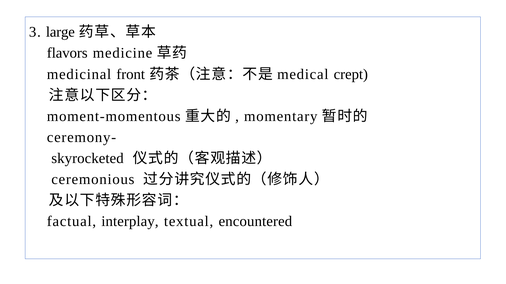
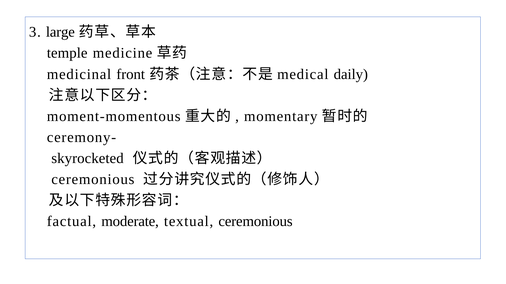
flavors: flavors -> temple (67, 53)
crept: crept -> daily (351, 74)
interplay: interplay -> moderate (130, 222)
textual encountered: encountered -> ceremonious (256, 222)
